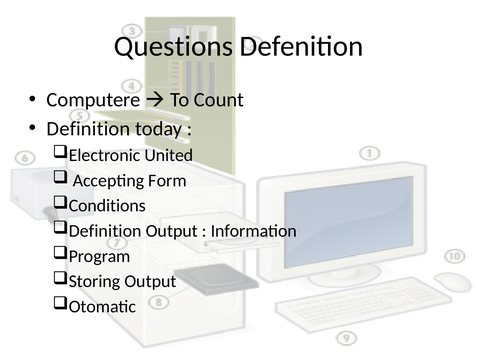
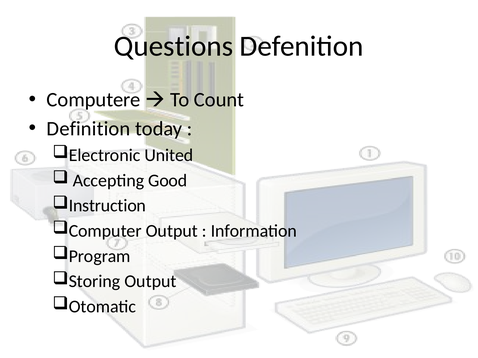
Form: Form -> Good (168, 181)
Conditions: Conditions -> Instruction (107, 206)
Definition: Definition -> Computer (105, 231)
